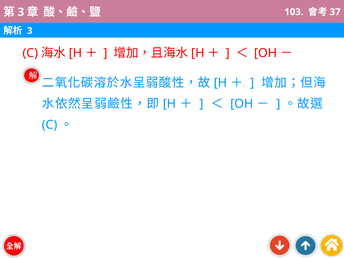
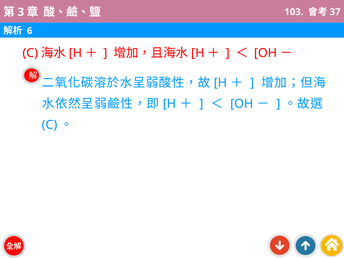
3: 3 -> 6 (30, 31)
